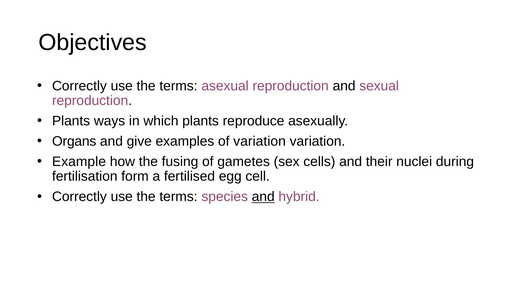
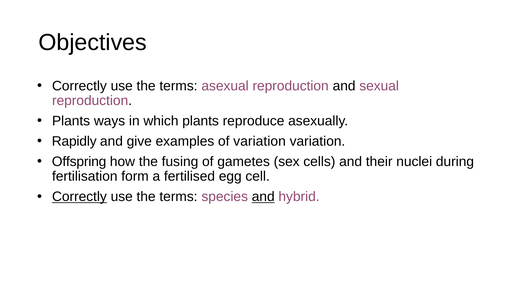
Organs: Organs -> Rapidly (74, 141)
Example: Example -> Offspring (79, 161)
Correctly underline: none -> present (79, 196)
